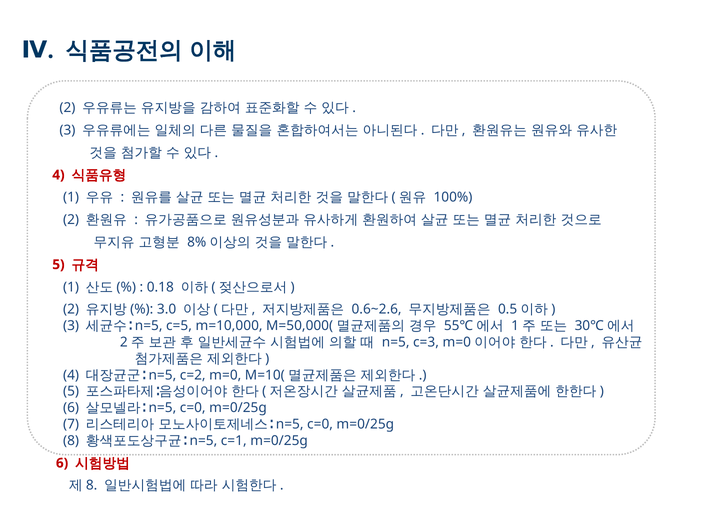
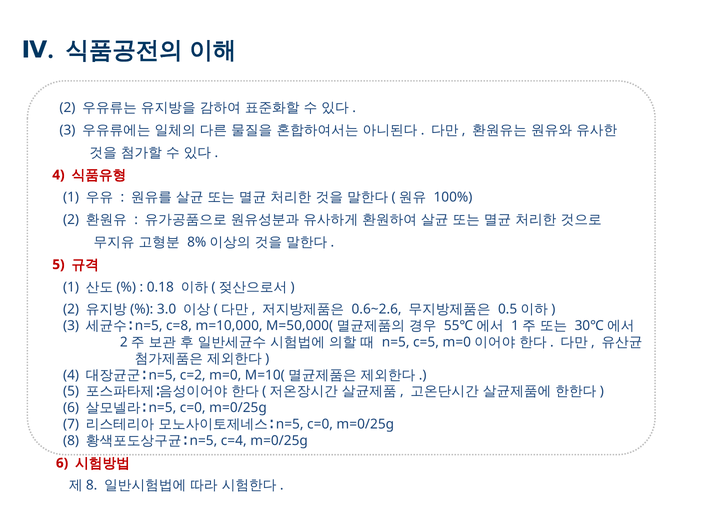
c=5: c=5 -> c=8 (179, 326)
c=3: c=3 -> c=5 (426, 342)
c=1: c=1 -> c=4 (234, 440)
